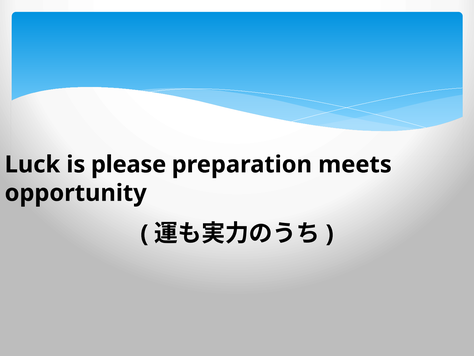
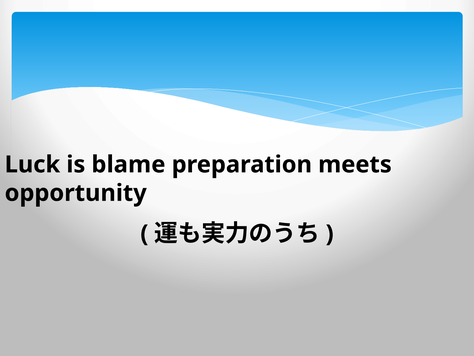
please: please -> blame (128, 164)
